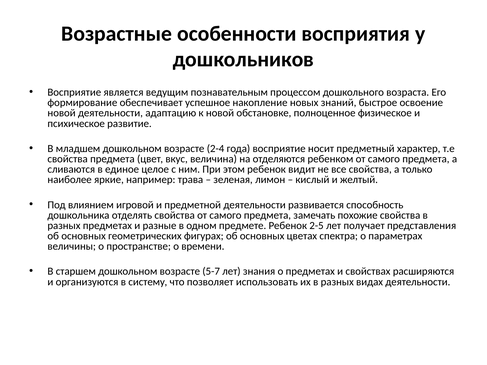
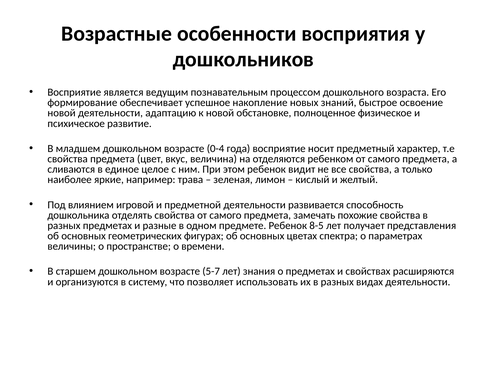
2-4: 2-4 -> 0-4 (216, 149)
2-5: 2-5 -> 8-5 (317, 226)
